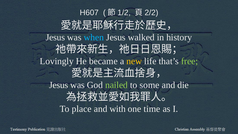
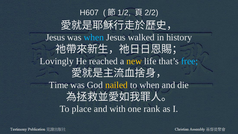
became: became -> reached (103, 61)
free colour: light green -> light blue (189, 61)
Jesus: Jesus -> Time (59, 85)
nailed colour: light green -> yellow (116, 85)
to some: some -> when (150, 85)
time: time -> rank (152, 109)
